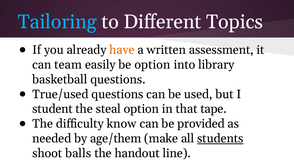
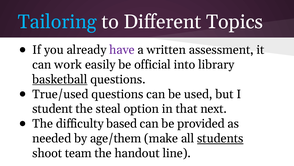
have colour: orange -> purple (122, 50)
team: team -> work (68, 64)
be option: option -> official (152, 64)
basketball underline: none -> present (60, 79)
tape: tape -> next (214, 109)
know: know -> based (122, 123)
balls: balls -> team (78, 153)
